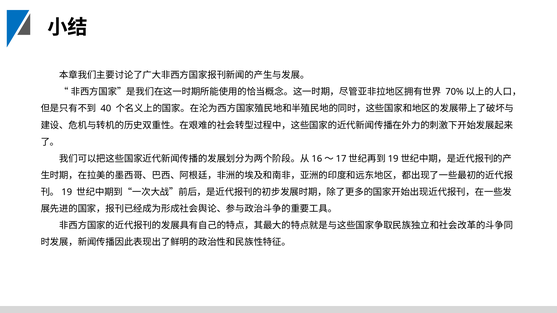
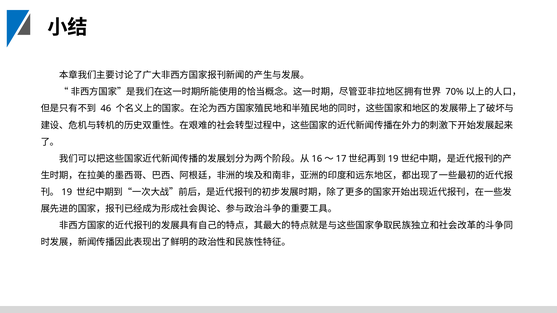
40: 40 -> 46 (106, 109)
